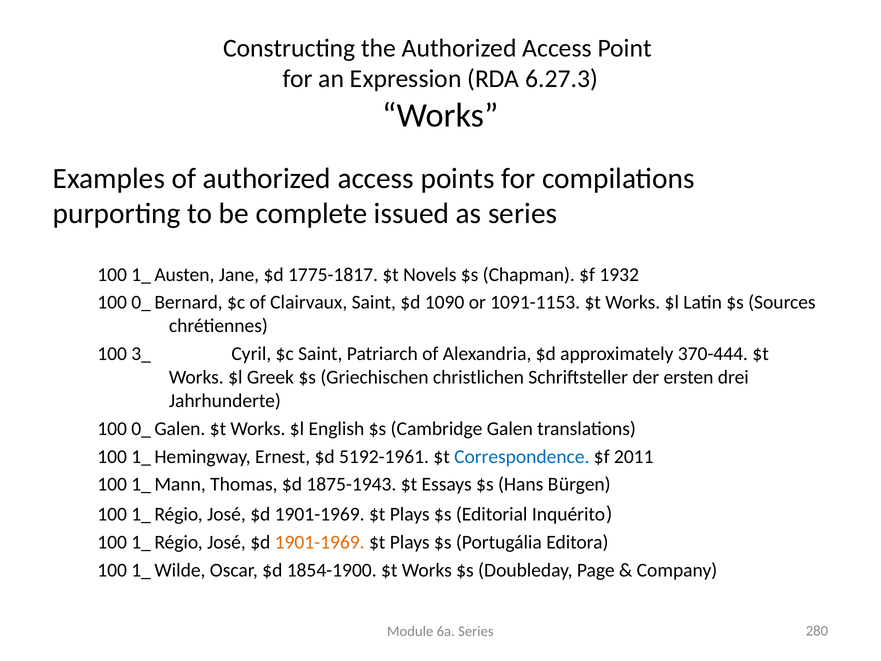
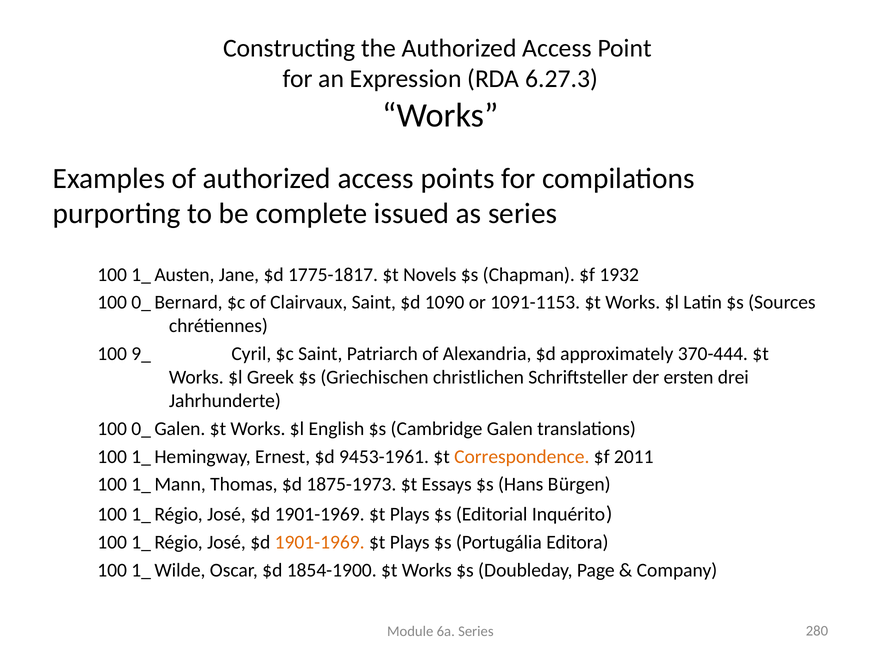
3_: 3_ -> 9_ (141, 354)
5192-1961: 5192-1961 -> 9453-1961 (384, 456)
Correspondence colour: blue -> orange (522, 456)
1875-1943: 1875-1943 -> 1875-1973 (351, 484)
